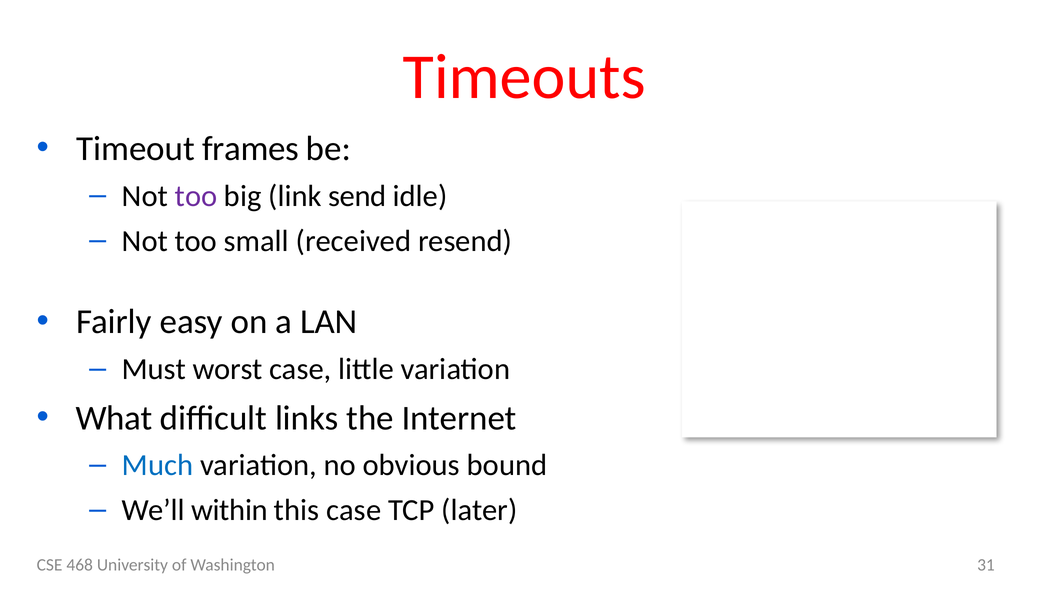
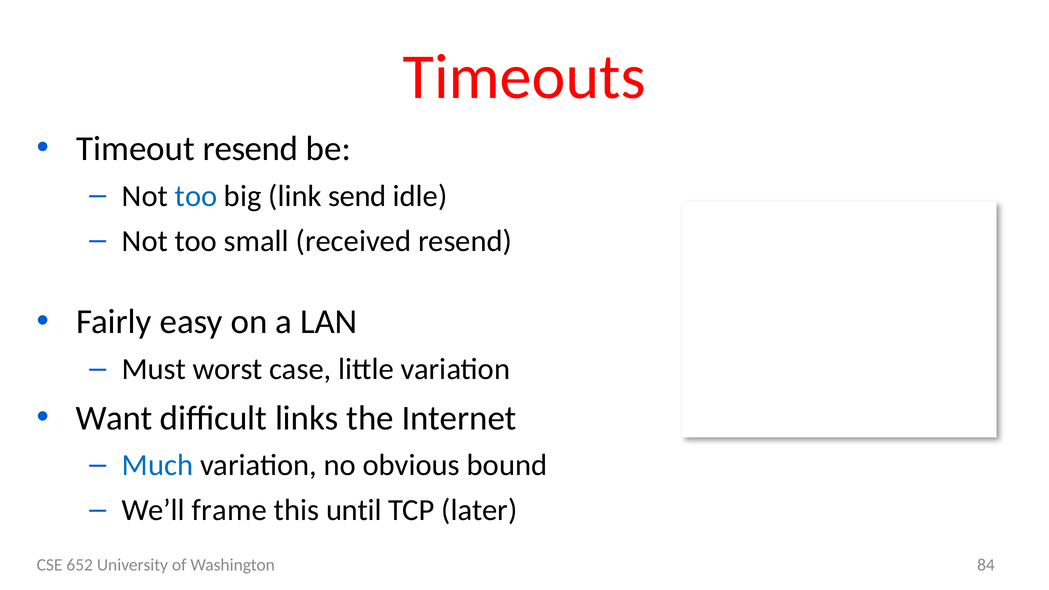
Timeout frames: frames -> resend (250, 149)
too colour: purple -> blue (196, 196)
What: What -> Want (114, 418)
within: within -> frame (229, 510)
this case: case -> until (354, 510)
468: 468 -> 652 (80, 565)
31: 31 -> 84 (986, 565)
